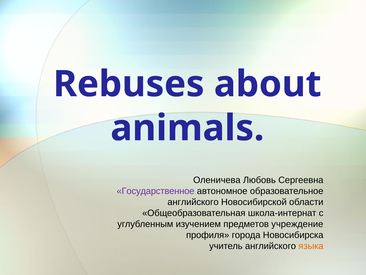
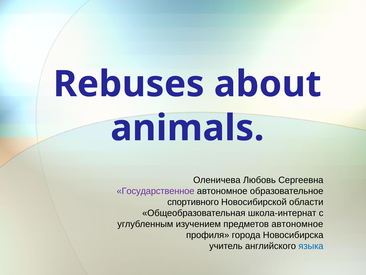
английского: английского -> спортивного (193, 202)
предметов учреждение: учреждение -> автономное (297, 224)
языка colour: orange -> blue (311, 246)
